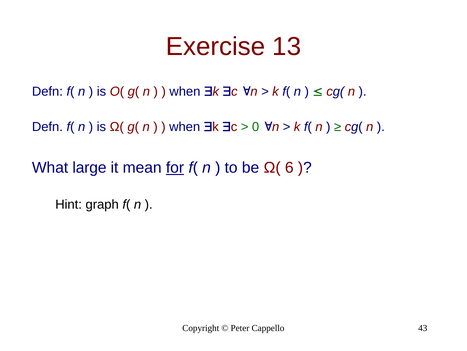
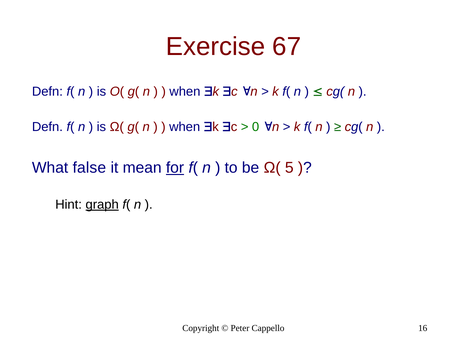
13: 13 -> 67 (287, 47)
large: large -> false (89, 167)
6: 6 -> 5 (289, 167)
graph underline: none -> present (102, 204)
43: 43 -> 16 (423, 328)
